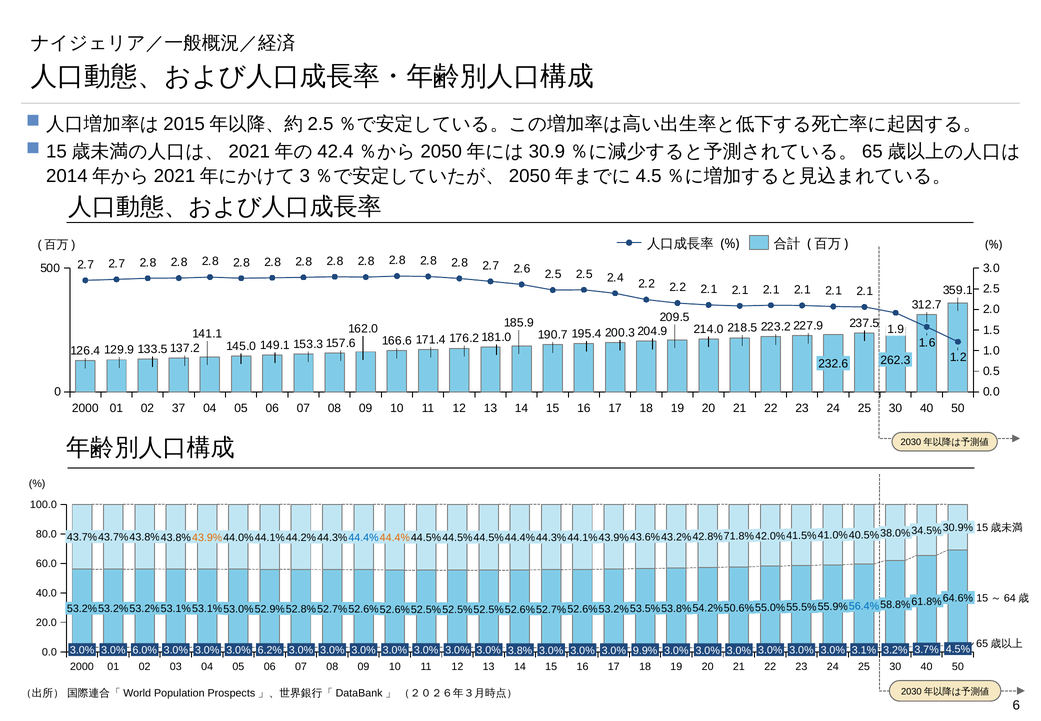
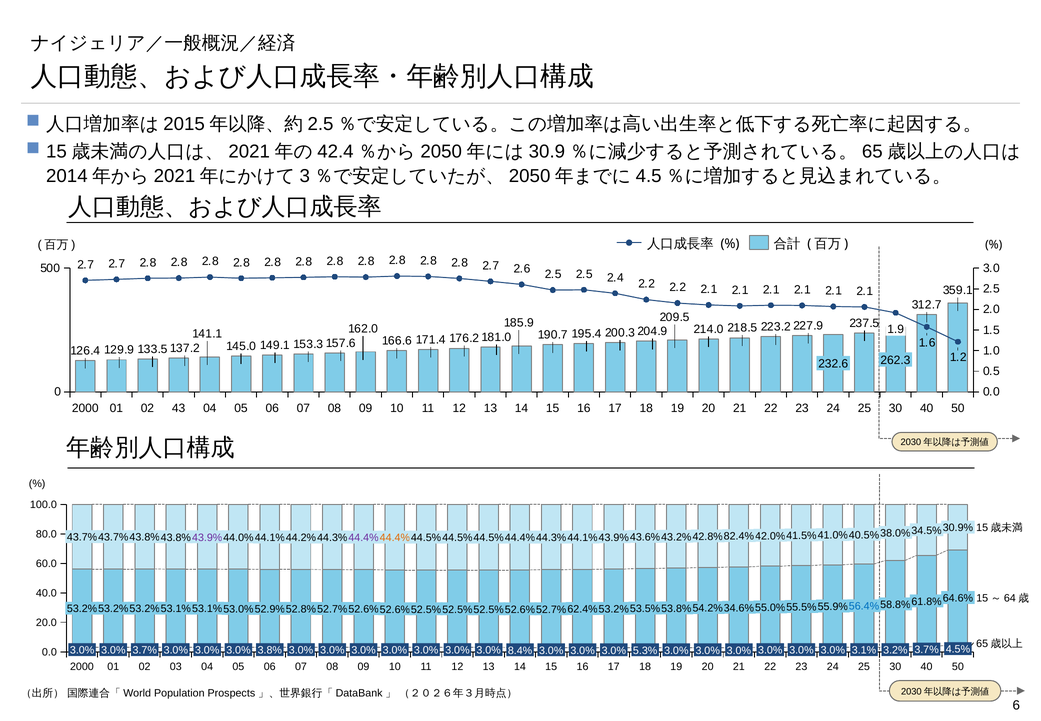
37: 37 -> 43 (179, 408)
71.8%: 71.8% -> 82.4% (739, 536)
43.9% colour: orange -> purple (207, 537)
44.4% colour: blue -> purple (364, 538)
50.6%: 50.6% -> 34.6% (739, 608)
52.6%: 52.6% -> 62.4% (583, 609)
6.0%: 6.0% -> 3.7% (145, 650)
6.2%: 6.2% -> 3.8% (270, 650)
3.8%: 3.8% -> 8.4% (520, 650)
9.9%: 9.9% -> 5.3% (645, 650)
